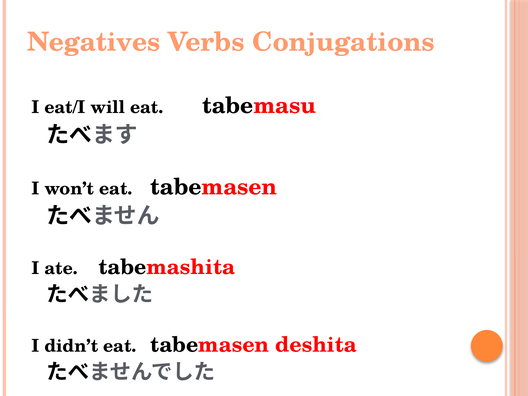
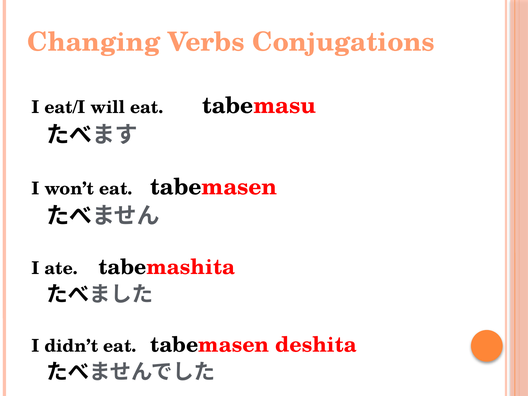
Negatives: Negatives -> Changing (94, 42)
